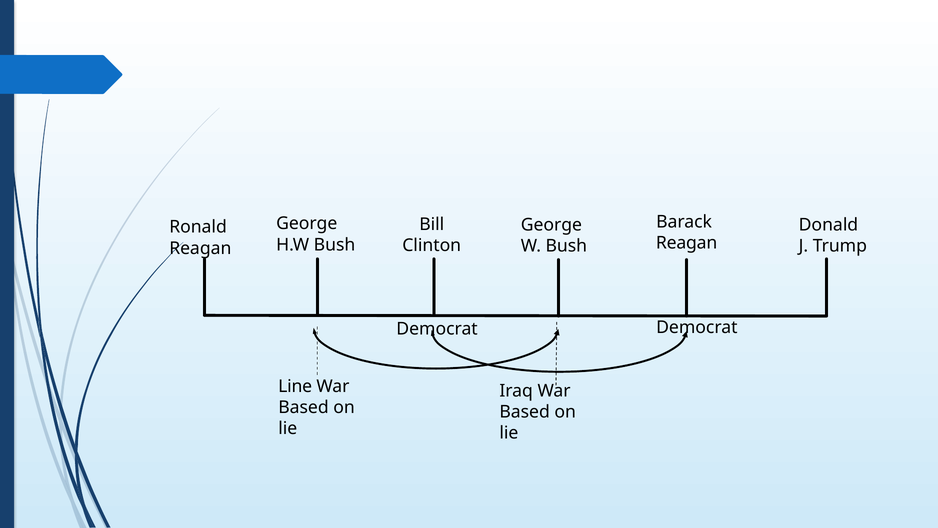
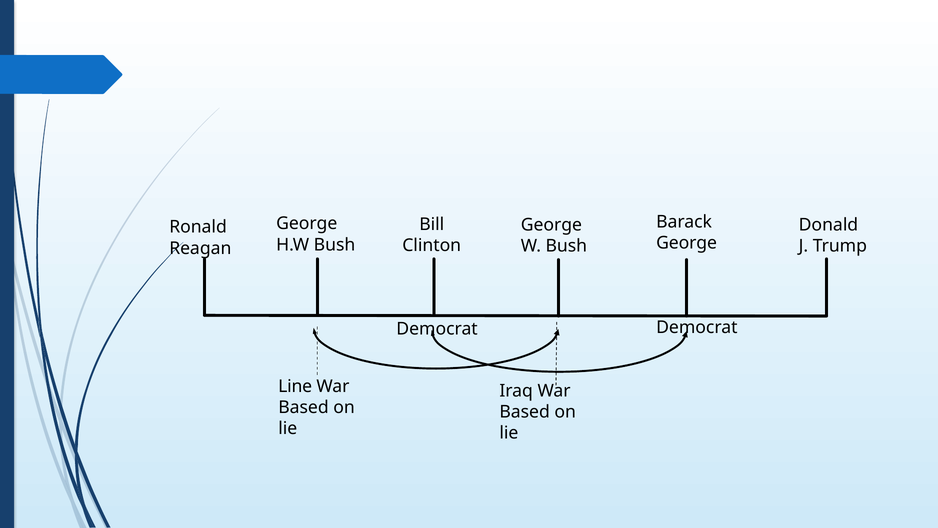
Reagan: Reagan -> George (687, 243)
